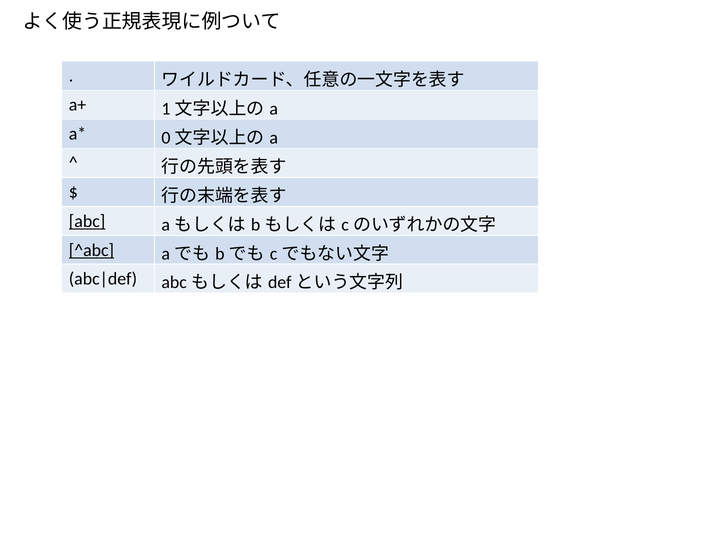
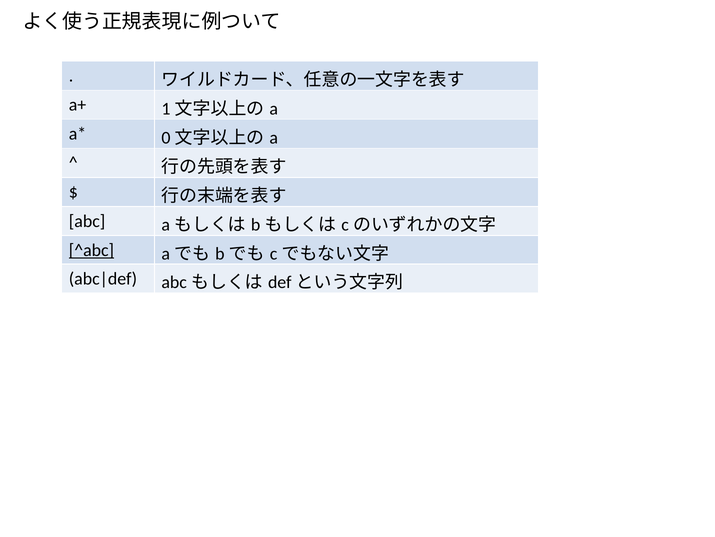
abc underline: present -> none (87, 221)
